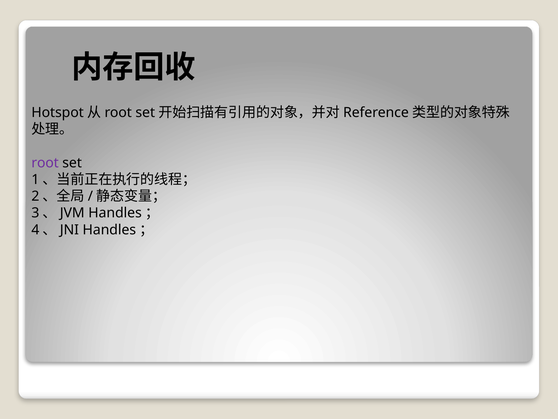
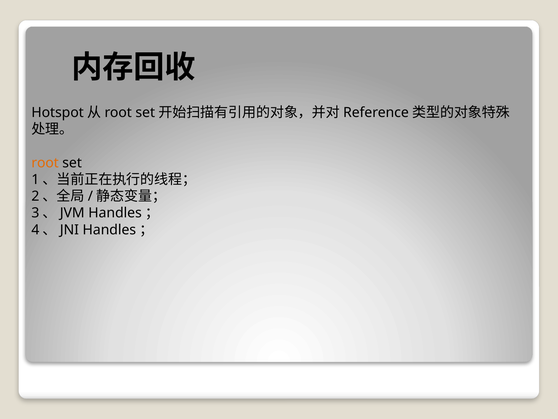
root colour: purple -> orange (45, 163)
